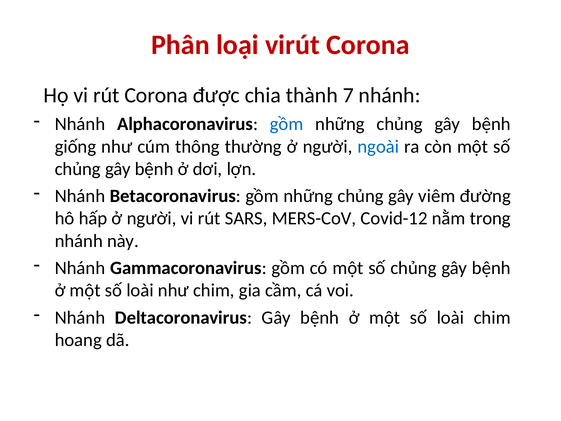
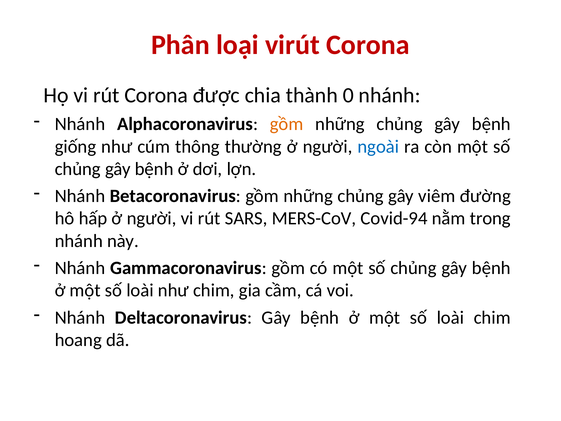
7: 7 -> 0 (348, 95)
gồm colour: blue -> orange (287, 124)
Covid-12: Covid-12 -> Covid-94 (394, 218)
